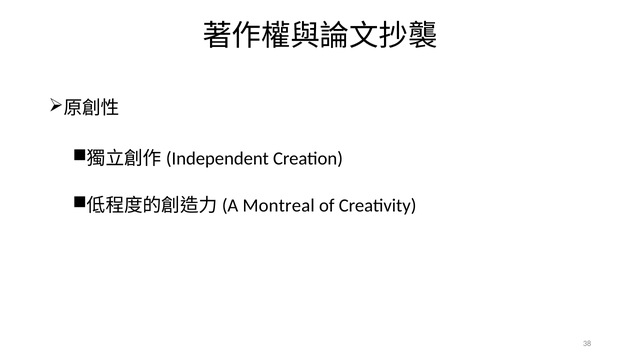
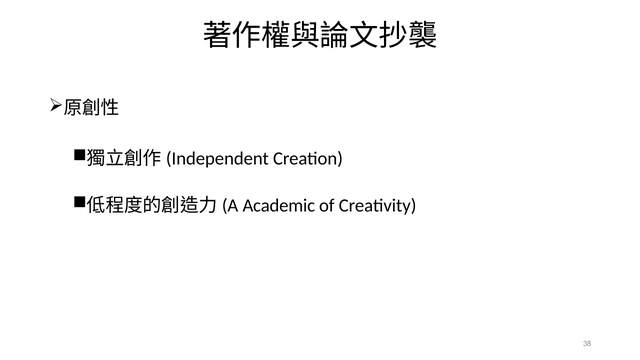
Montreal: Montreal -> Academic (279, 206)
